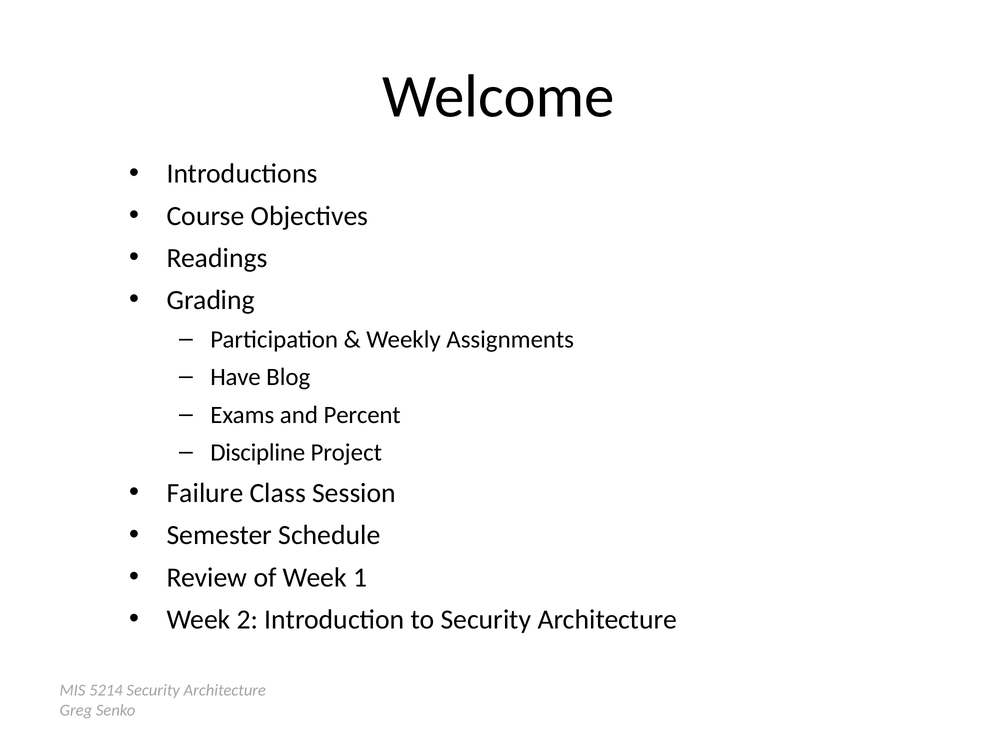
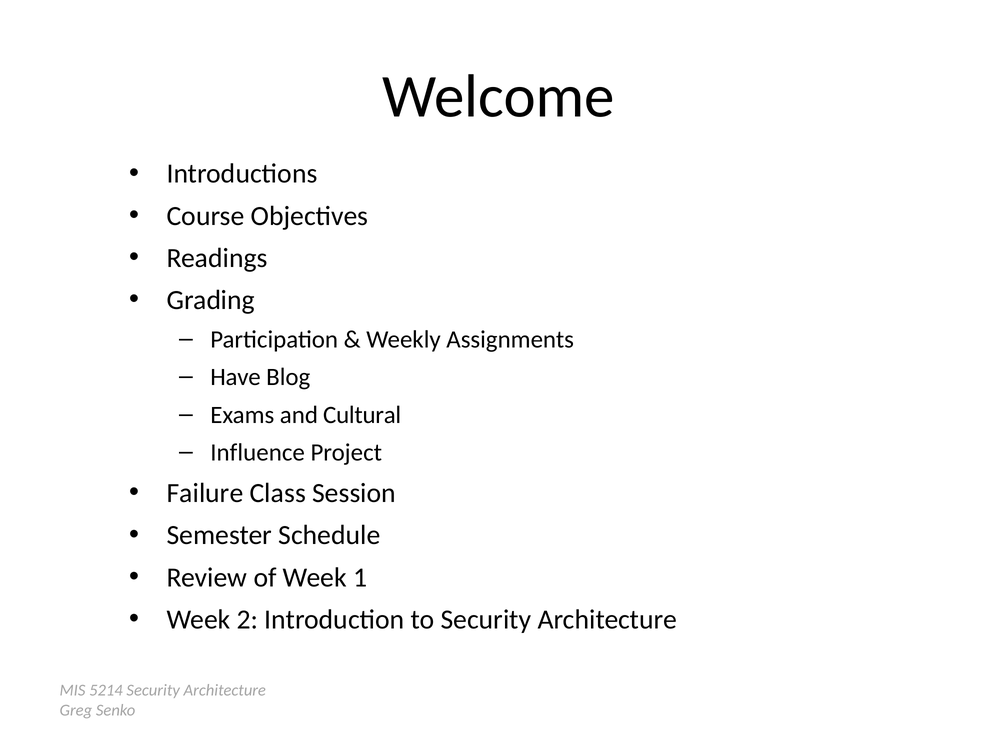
Percent: Percent -> Cultural (362, 415)
Discipline: Discipline -> Influence (258, 452)
